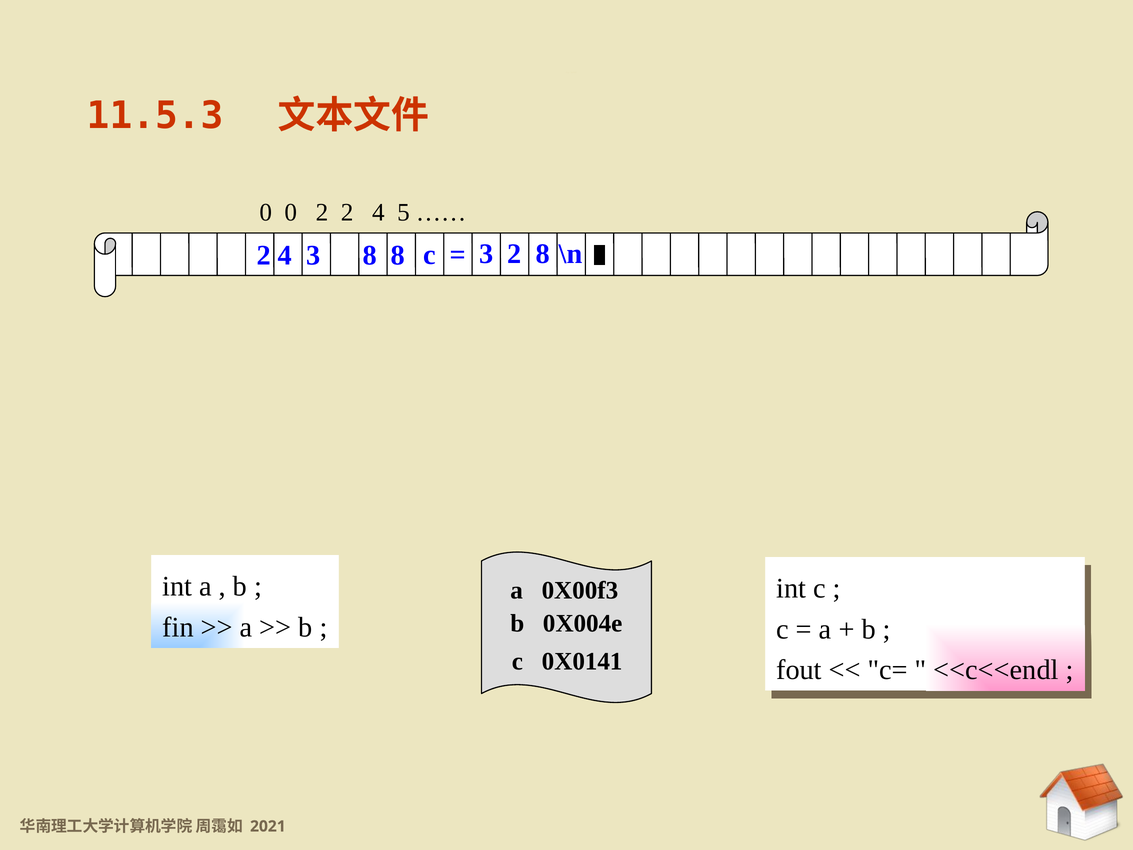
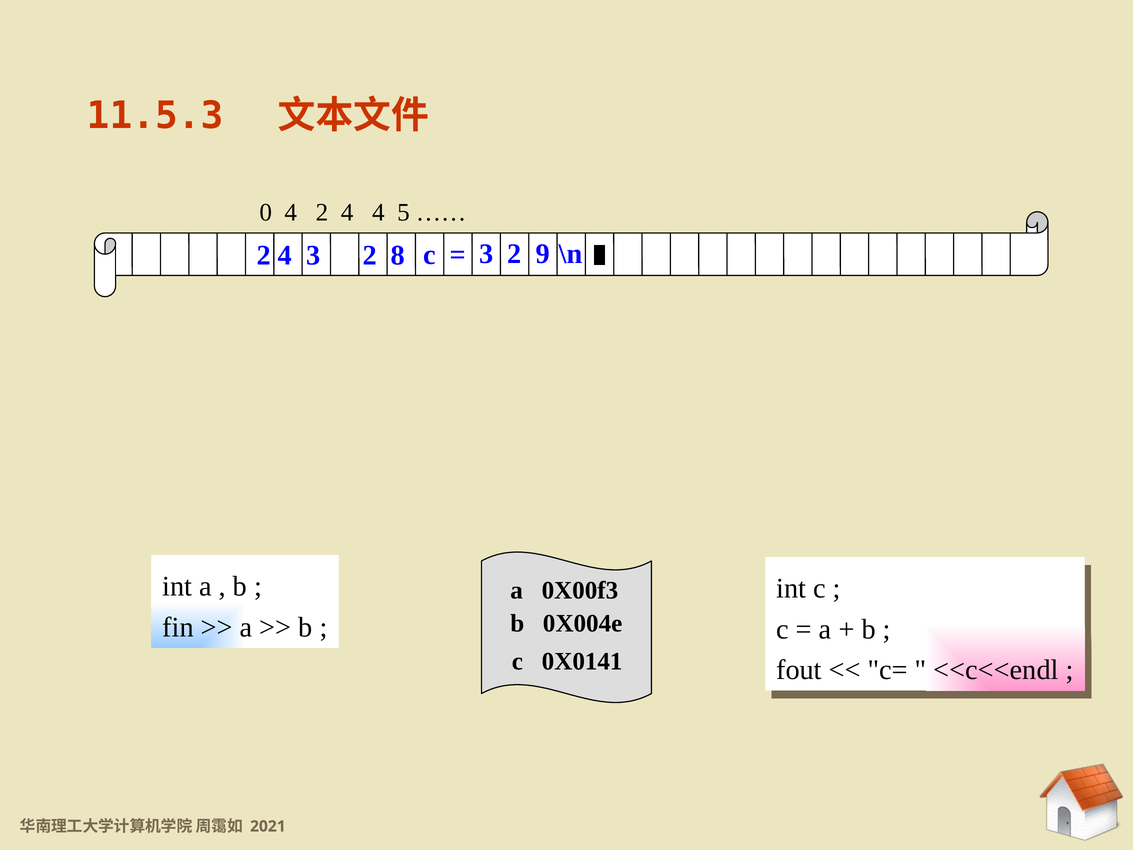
0 0: 0 -> 4 (291, 212)
2: 2 -> 4 (347, 212)
4 3 8: 8 -> 2 (370, 255)
2 8: 8 -> 9 (543, 254)
